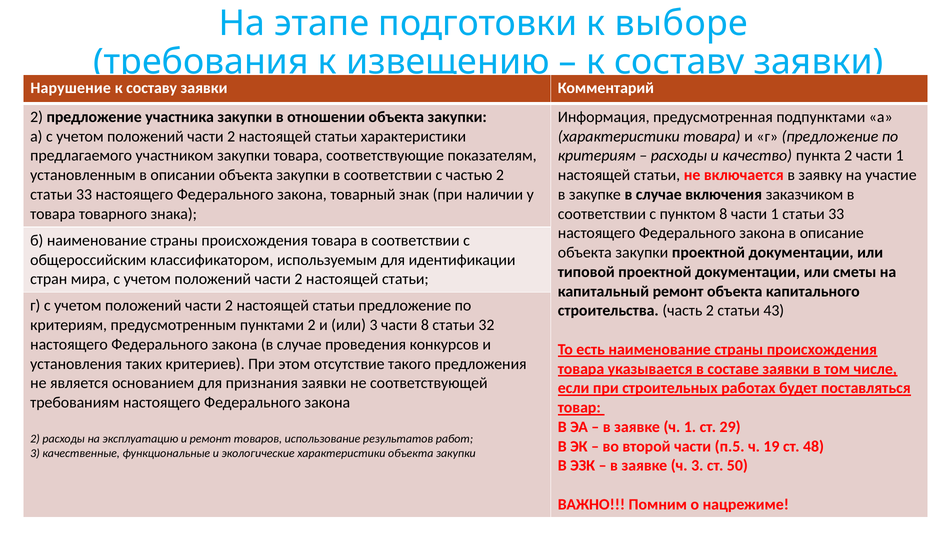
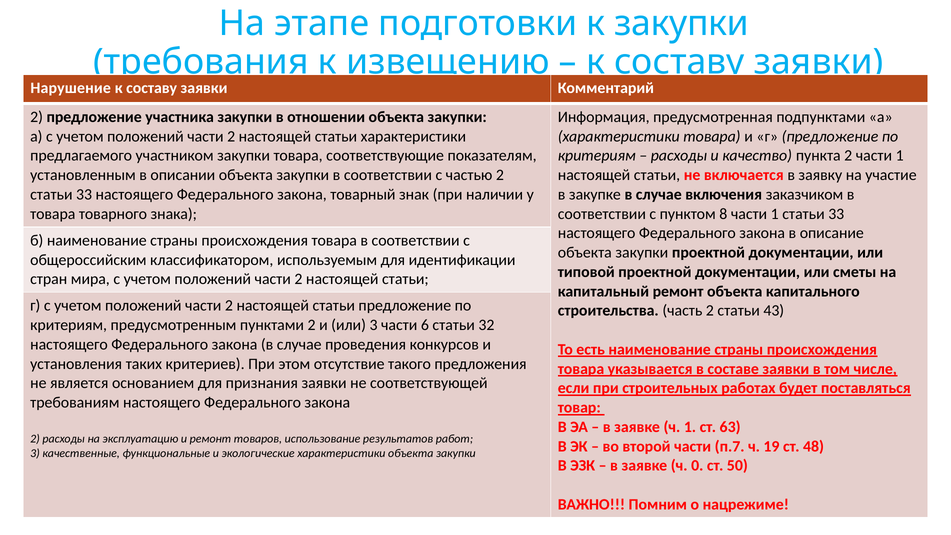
к выборе: выборе -> закупки (682, 23)
части 8: 8 -> 6 (425, 325)
29: 29 -> 63 (730, 427)
п.5: п.5 -> п.7 (730, 446)
ч 3: 3 -> 0 (697, 466)
